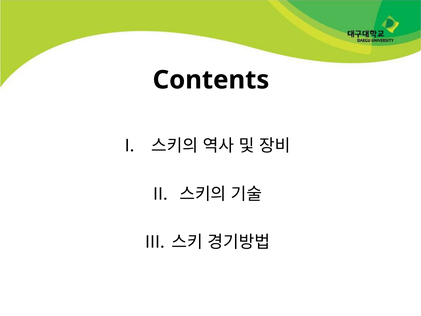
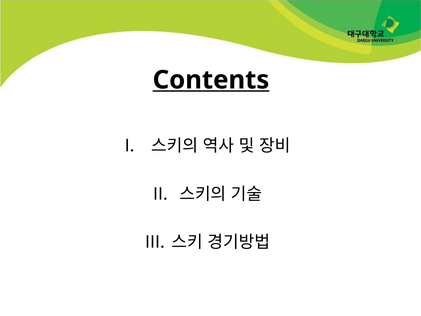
Contents underline: none -> present (211, 80)
